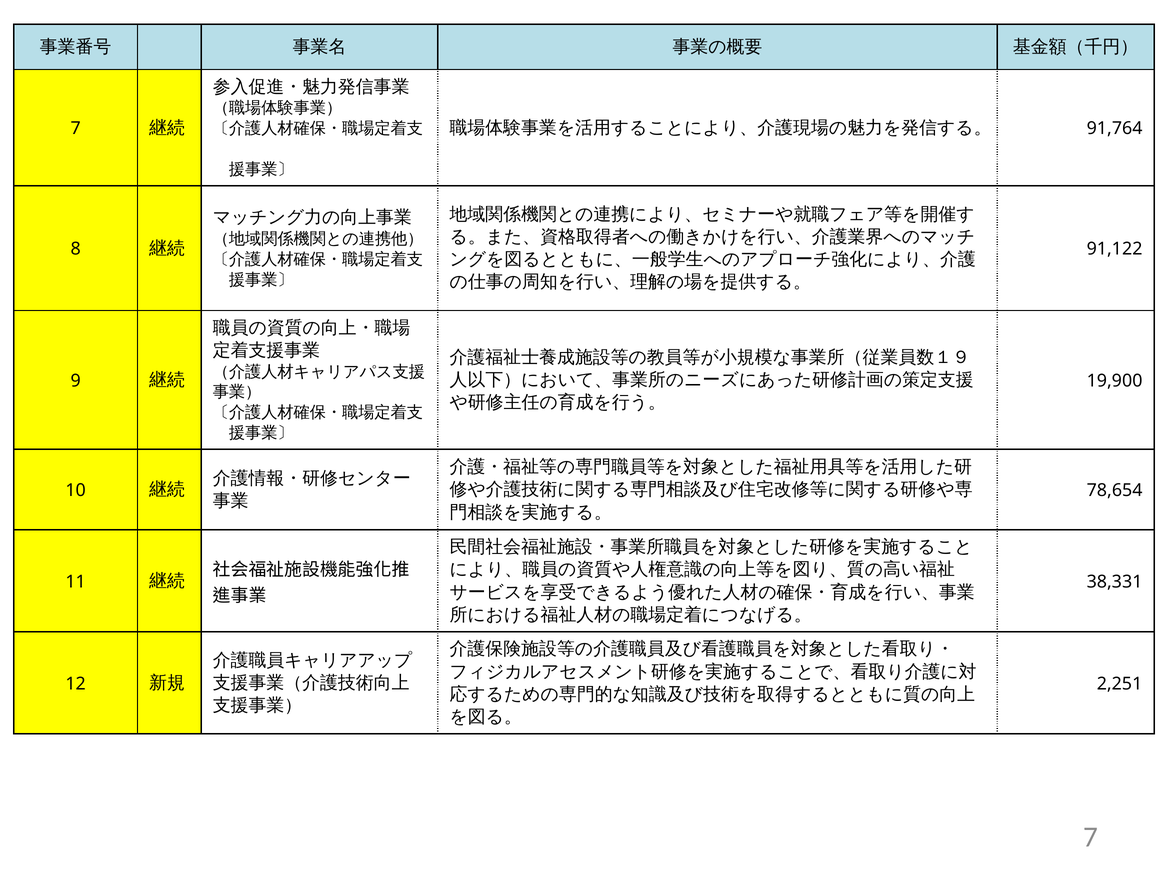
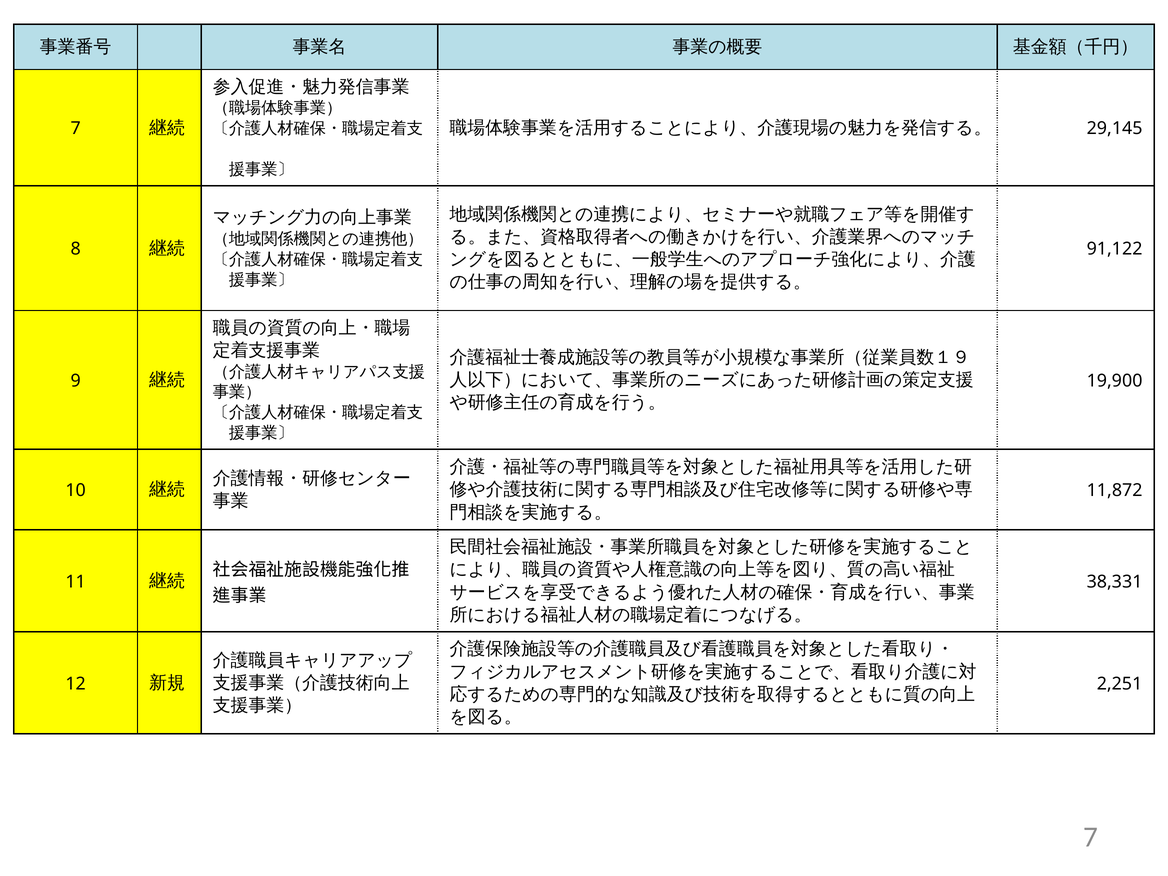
91,764: 91,764 -> 29,145 (1115, 129)
78,654: 78,654 -> 11,872 (1115, 490)
